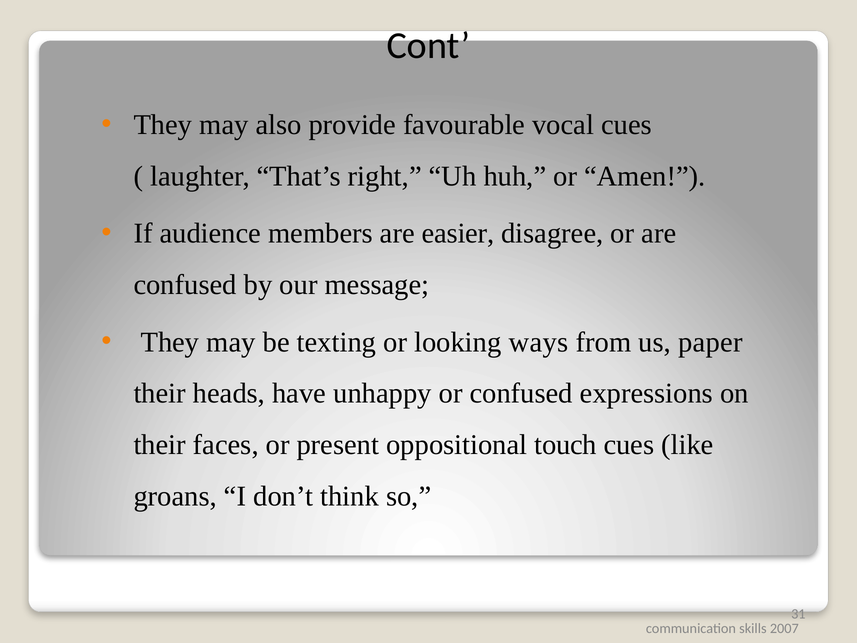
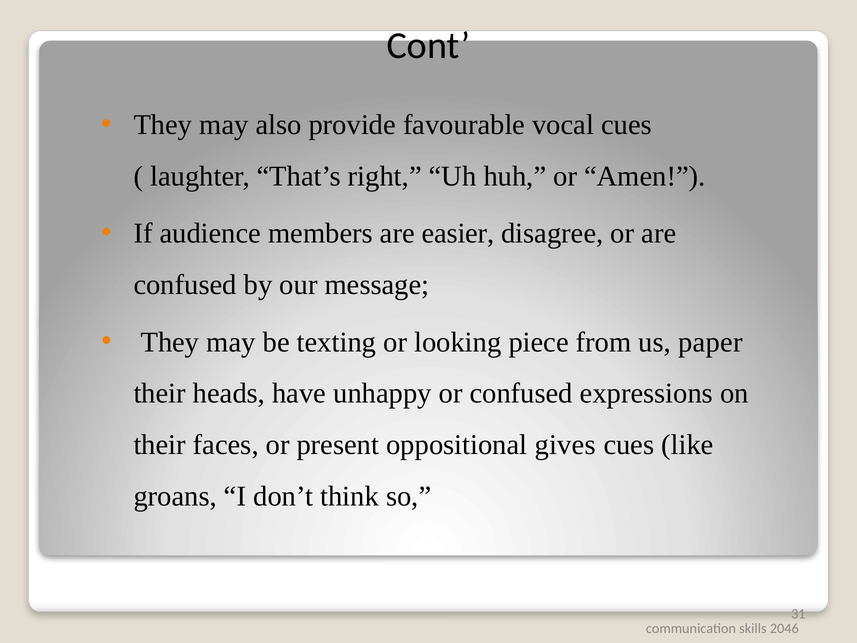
ways: ways -> piece (539, 342)
touch: touch -> gives (565, 445)
2007: 2007 -> 2046 (784, 628)
